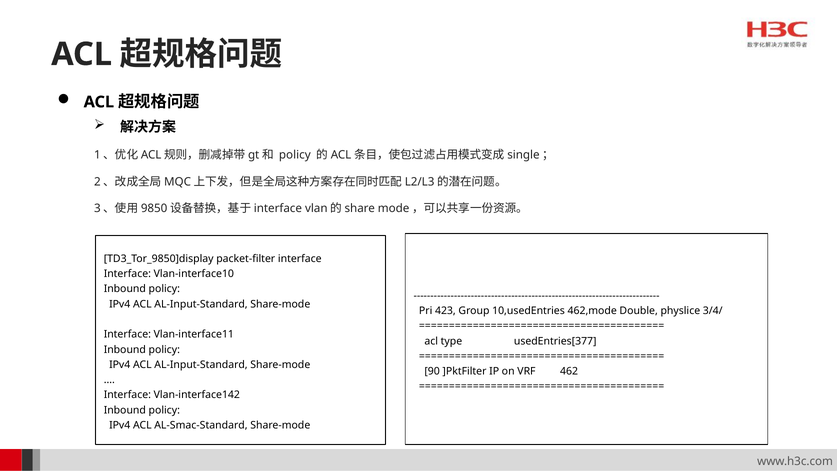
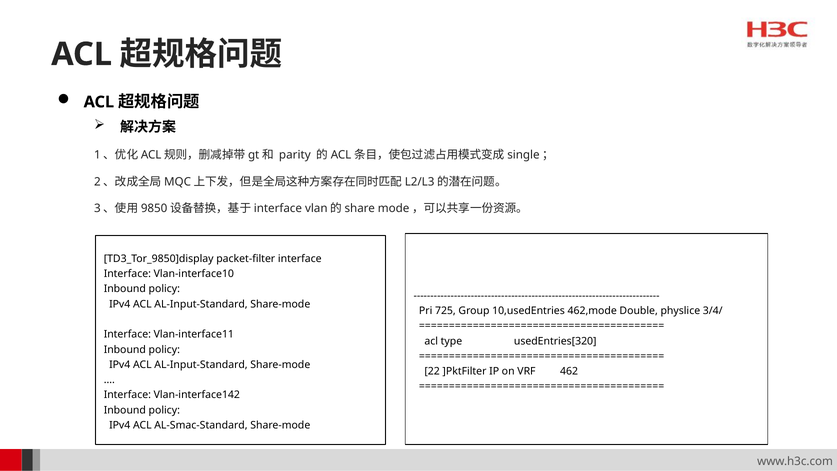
policy: policy -> parity (295, 155)
423: 423 -> 725 (445, 311)
usedEntries[377: usedEntries[377 -> usedEntries[320 (555, 341)
90: 90 -> 22 (432, 371)
